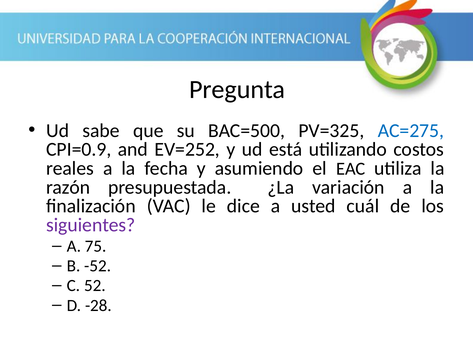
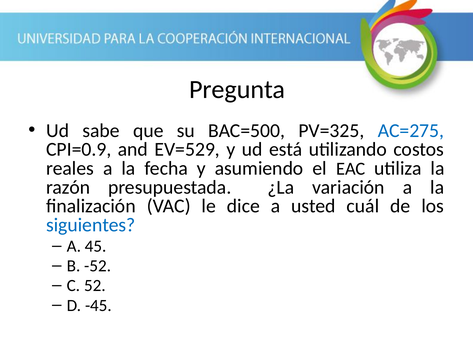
EV=252: EV=252 -> EV=529 (187, 150)
siguientes colour: purple -> blue (91, 225)
75: 75 -> 45 (96, 247)
-28: -28 -> -45 (98, 306)
